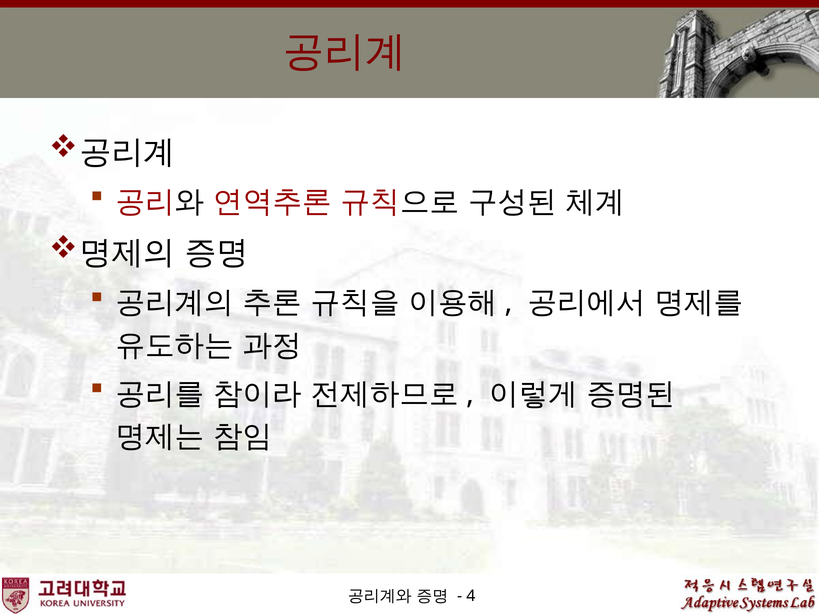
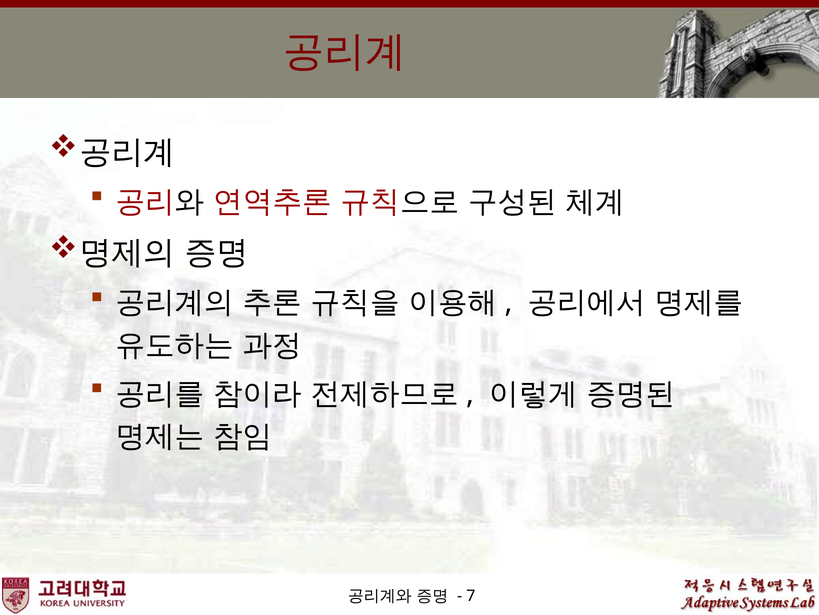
4: 4 -> 7 (471, 595)
